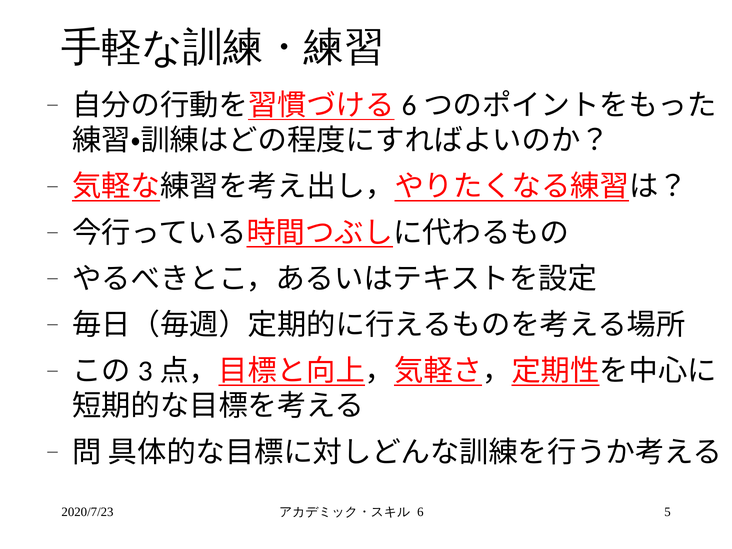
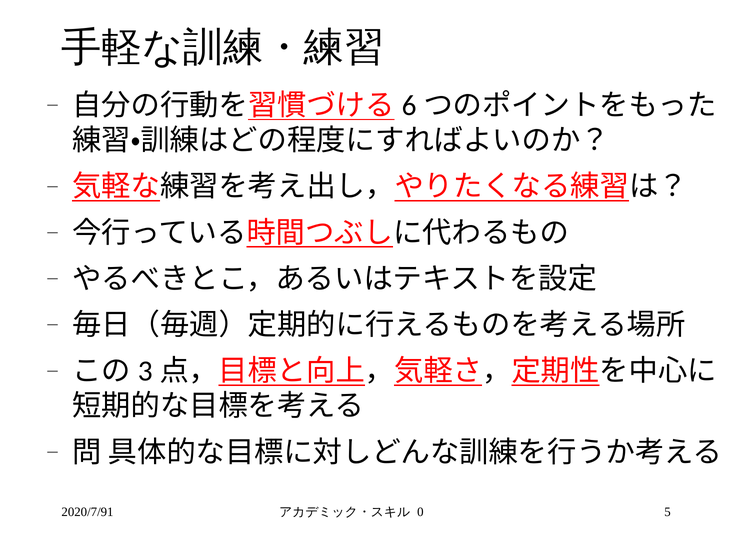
2020/7/23: 2020/7/23 -> 2020/7/91 (88, 512)
6: 6 -> 0 (420, 512)
